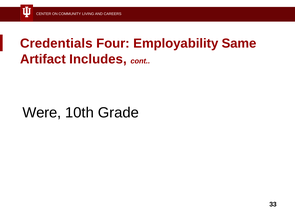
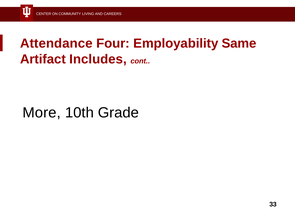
Credentials: Credentials -> Attendance (56, 44)
Were: Were -> More (42, 113)
